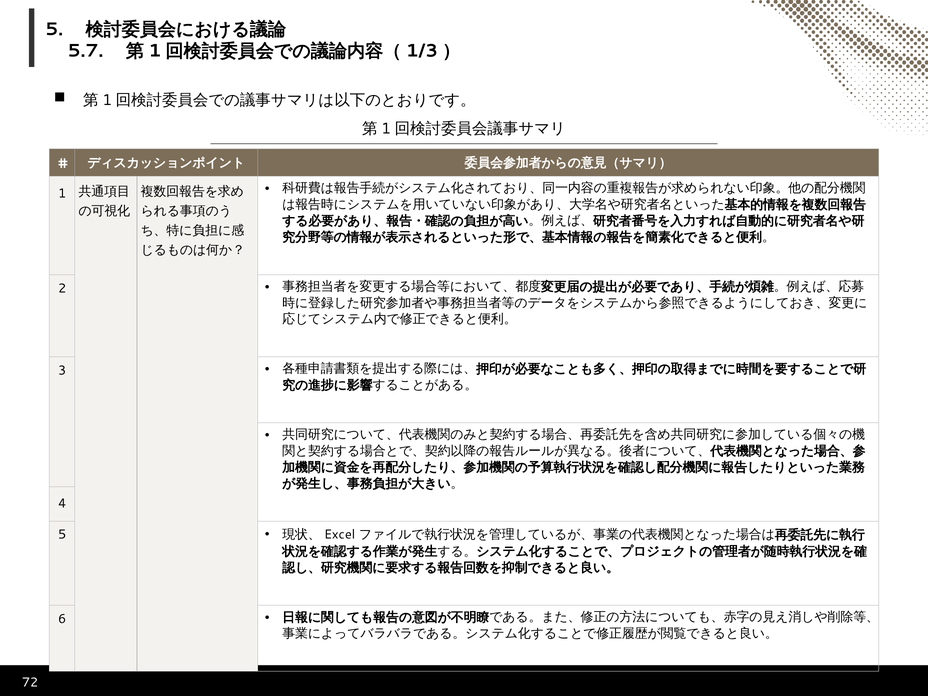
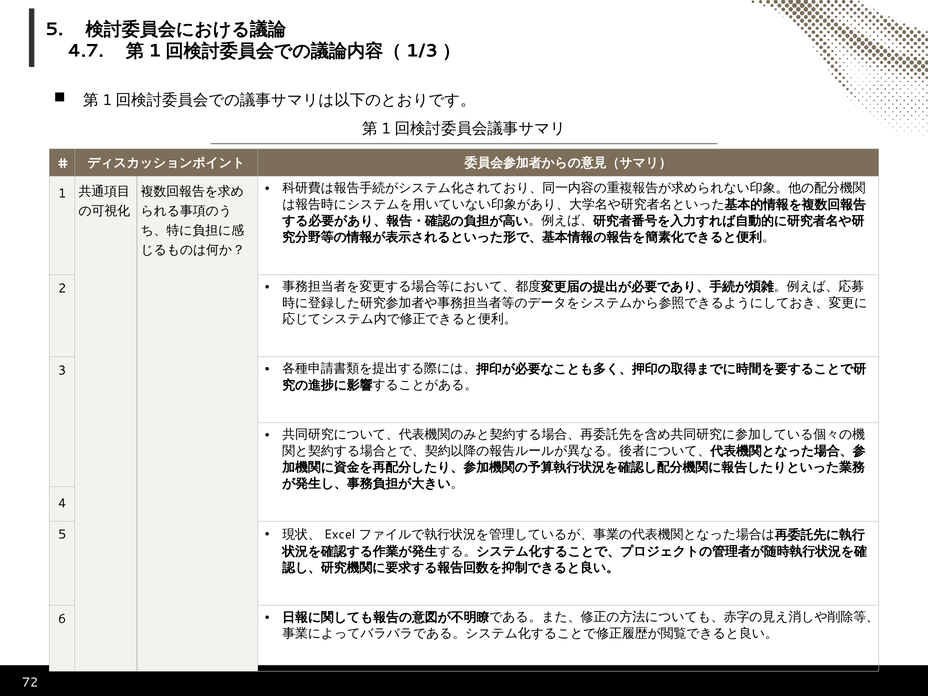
5.7: 5.7 -> 4.7 (86, 51)
